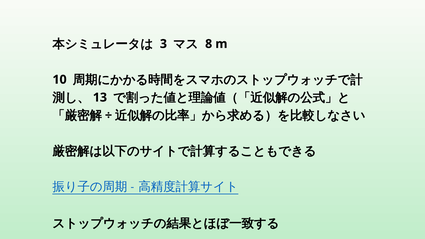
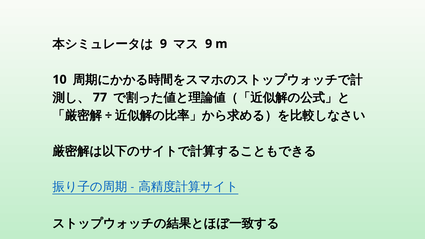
3: 3 -> 9 (163, 44)
8: 8 -> 9 (209, 44)
13: 13 -> 77 (100, 97)
